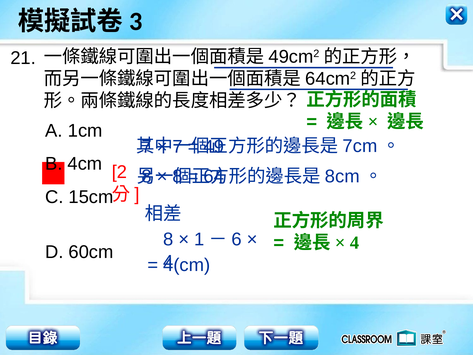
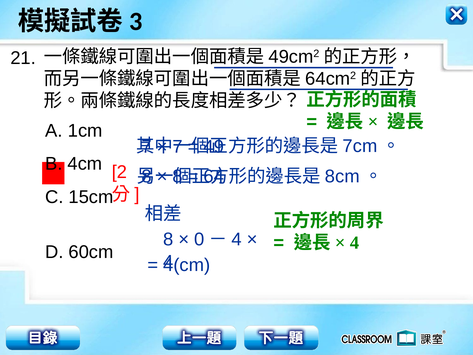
1: 1 -> 0 (199, 239)
6: 6 -> 4 (237, 239)
